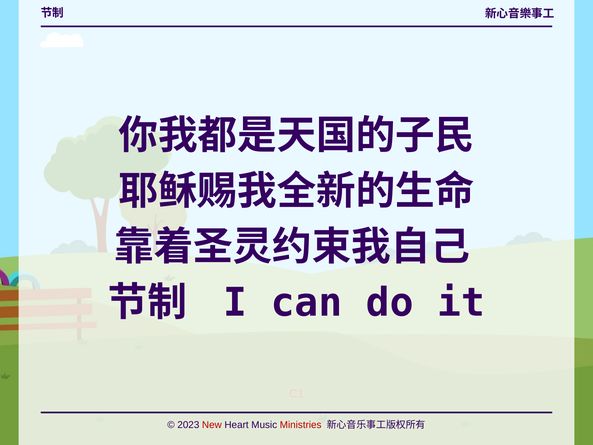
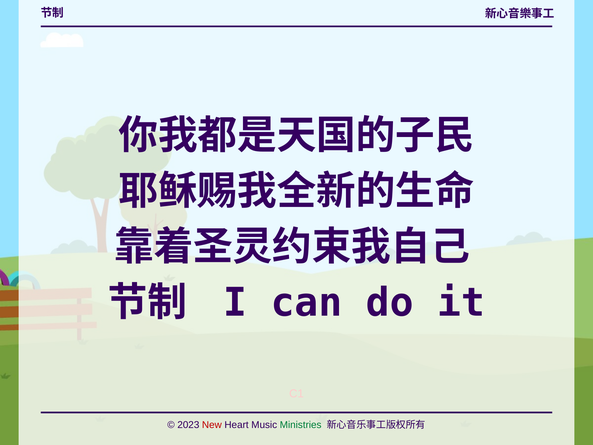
Ministries colour: red -> green (301, 425)
